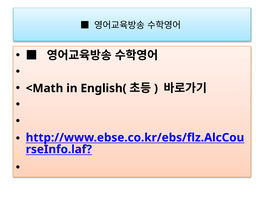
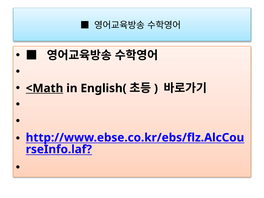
<Math underline: none -> present (45, 88)
